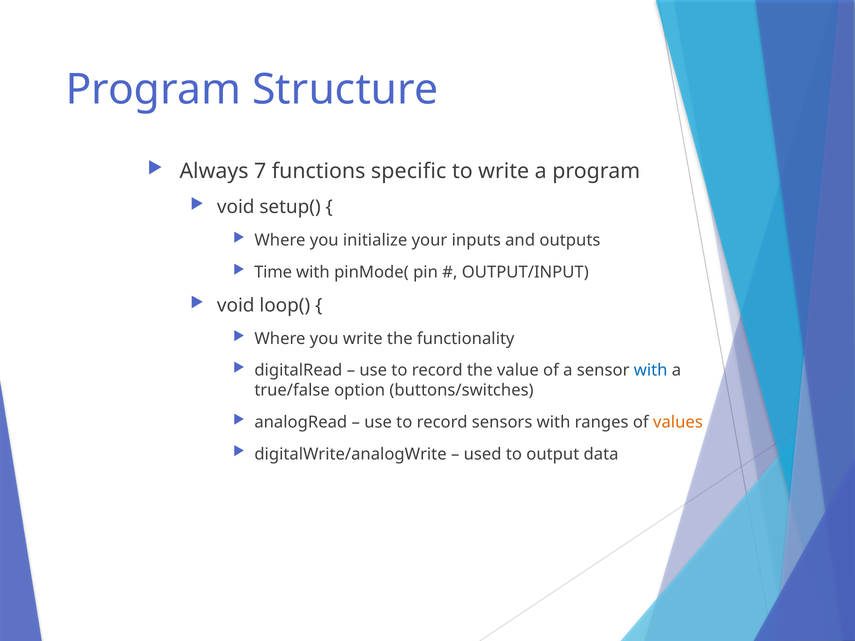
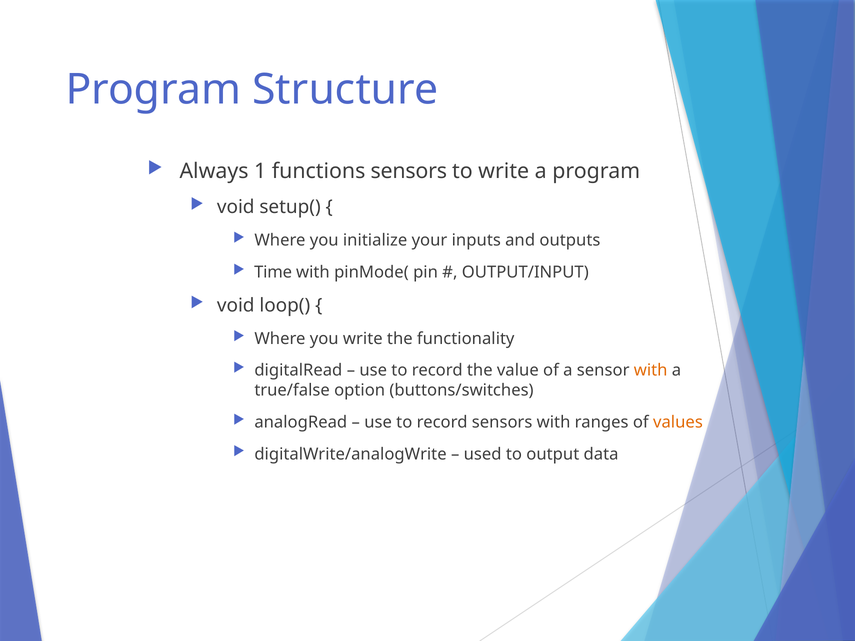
7: 7 -> 1 (260, 171)
functions specific: specific -> sensors (409, 171)
with colour: blue -> orange (651, 371)
